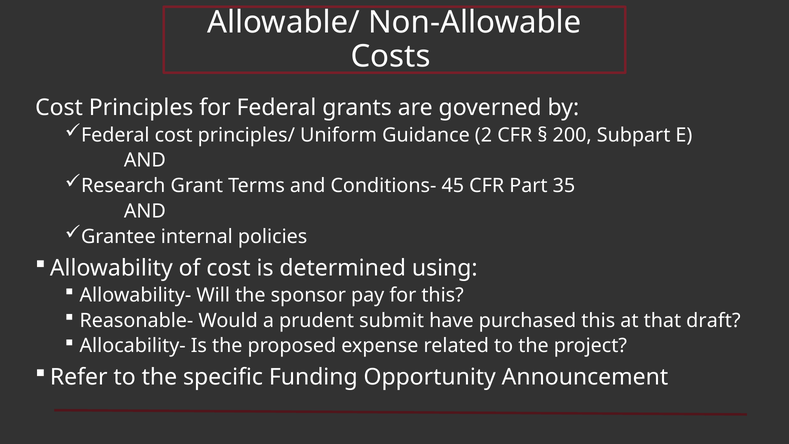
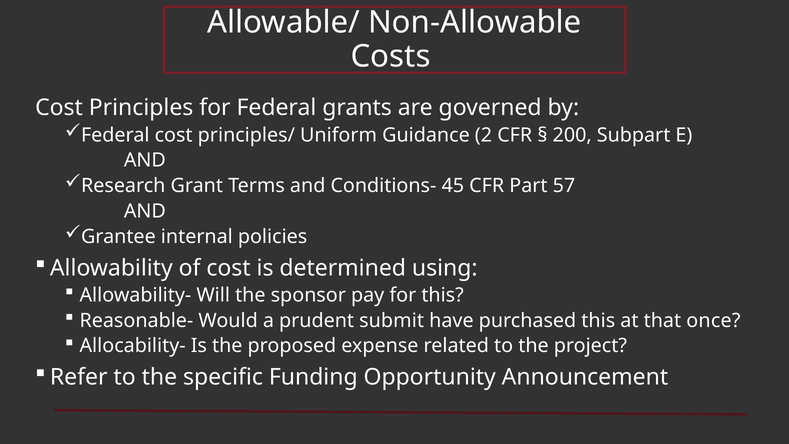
35: 35 -> 57 (564, 186)
draft: draft -> once (713, 320)
